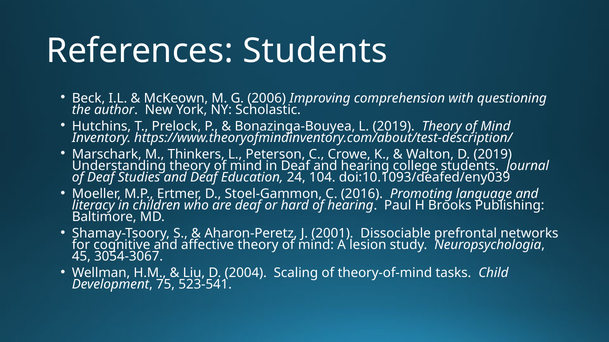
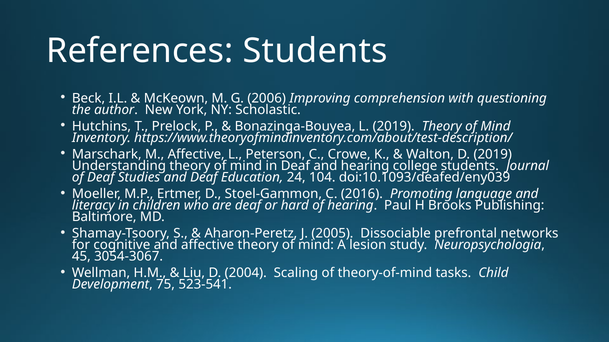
M Thinkers: Thinkers -> Affective (196, 154)
2001: 2001 -> 2005 (332, 234)
